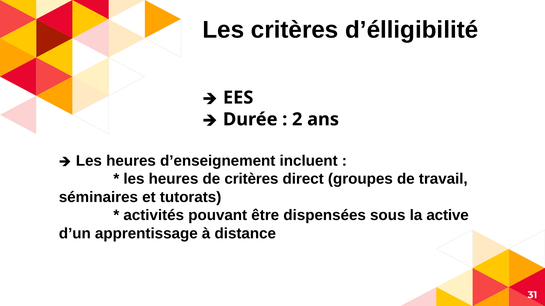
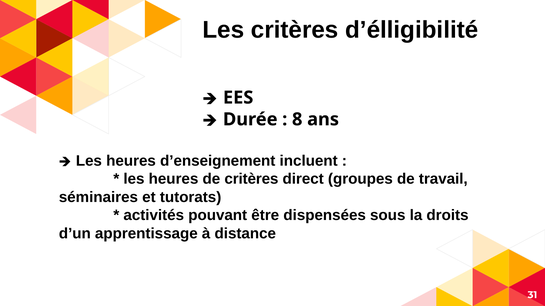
2: 2 -> 8 (297, 120)
active: active -> droits (448, 216)
